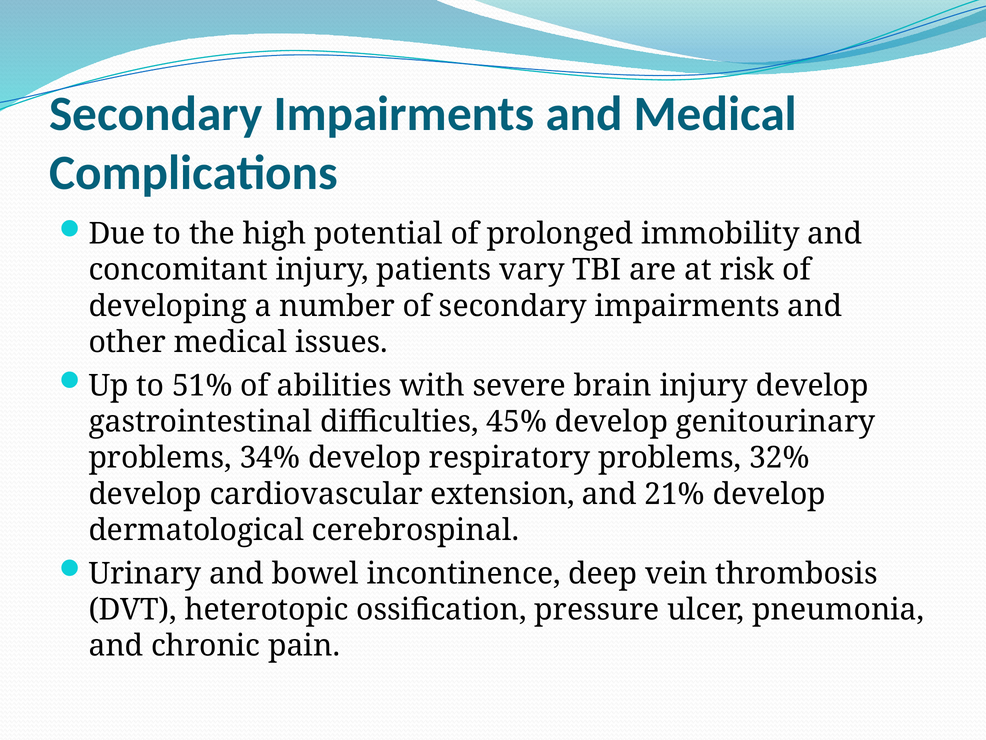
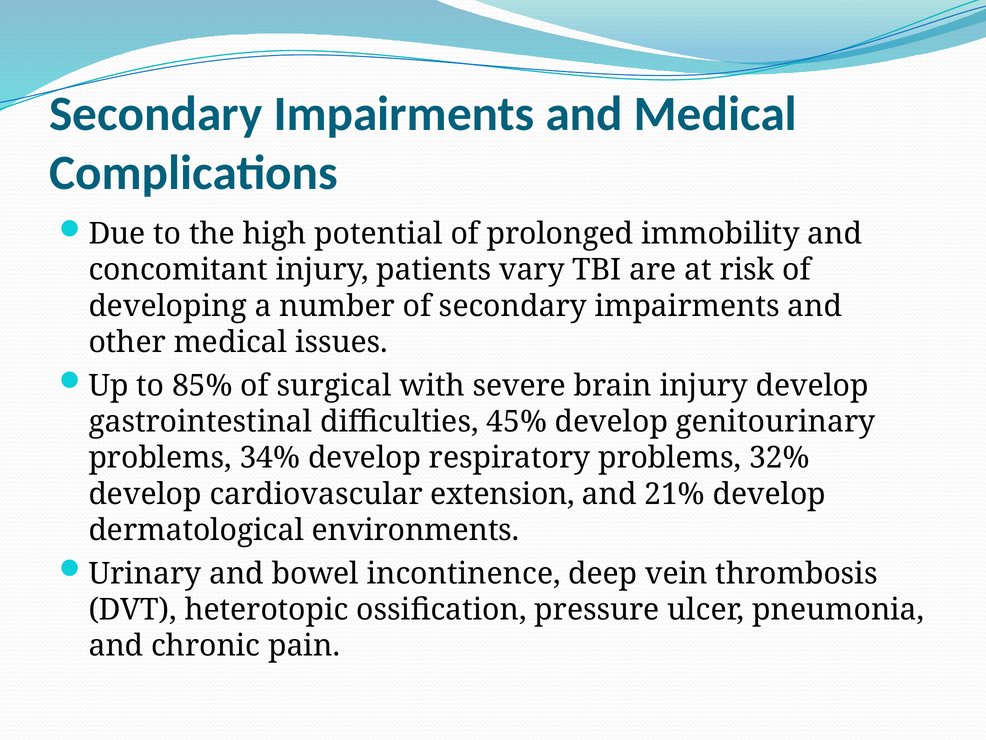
51%: 51% -> 85% (202, 385)
abilities: abilities -> surgical (334, 385)
cerebrospinal: cerebrospinal -> environments (416, 530)
